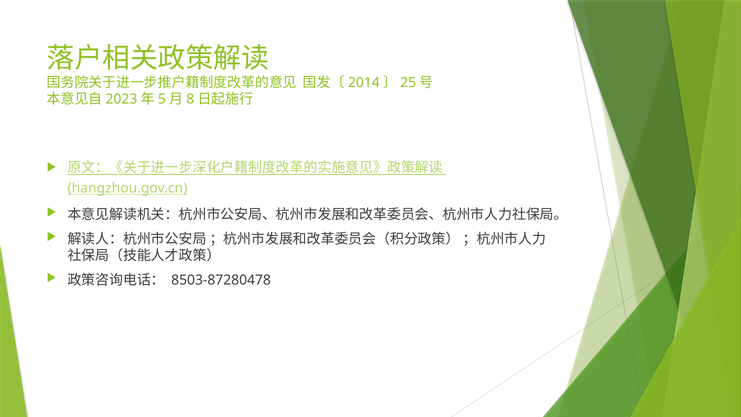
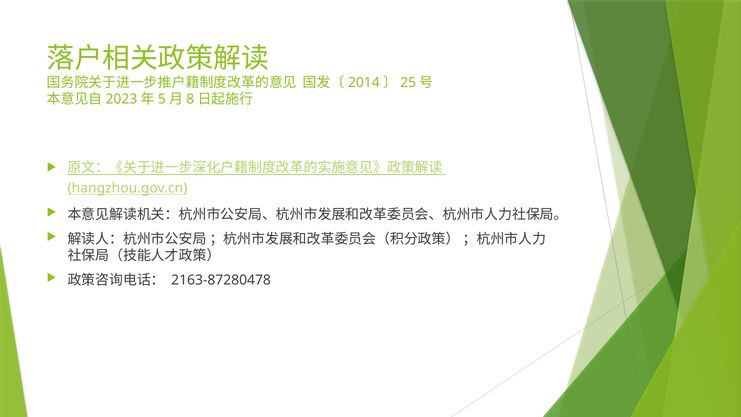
8503-87280478: 8503-87280478 -> 2163-87280478 (221, 280)
